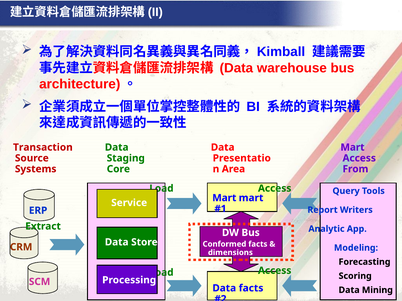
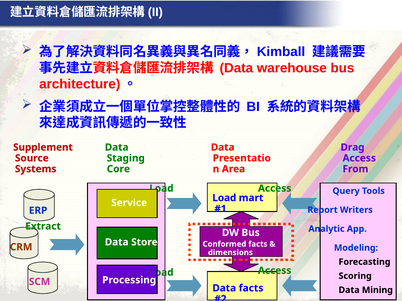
Transaction: Transaction -> Supplement (43, 148)
Mart: Mart -> Drag (353, 148)
Mart: Mart -> Load (224, 198)
